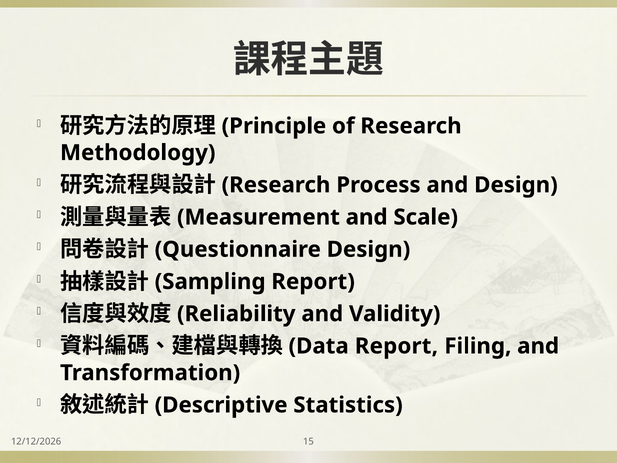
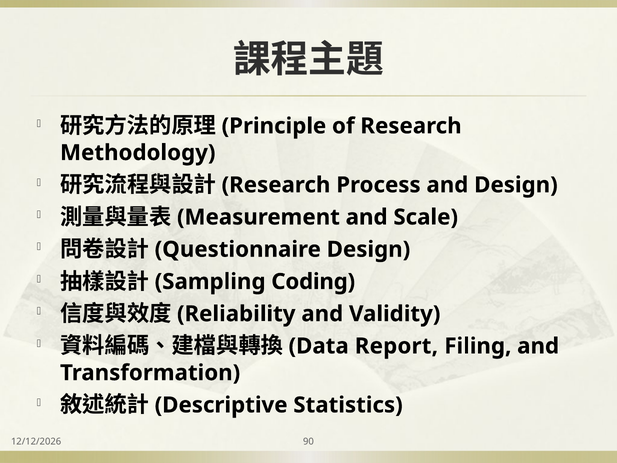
Report: Report -> Coding (313, 281)
15: 15 -> 90 (308, 441)
